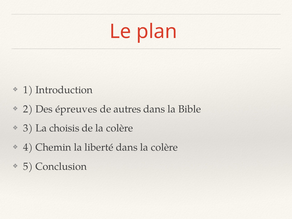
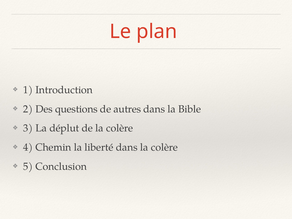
épreuves: épreuves -> questions (76, 109)
choisis: choisis -> déplut (64, 128)
